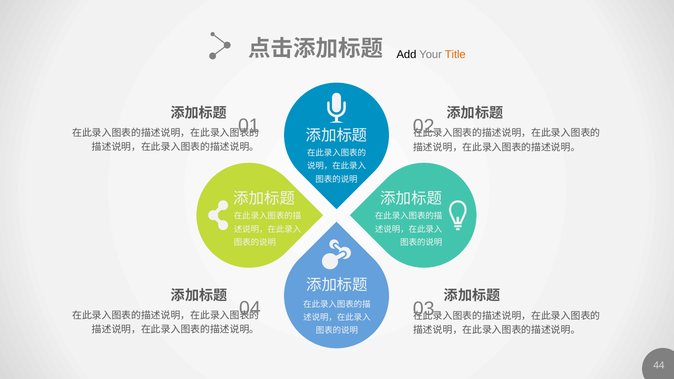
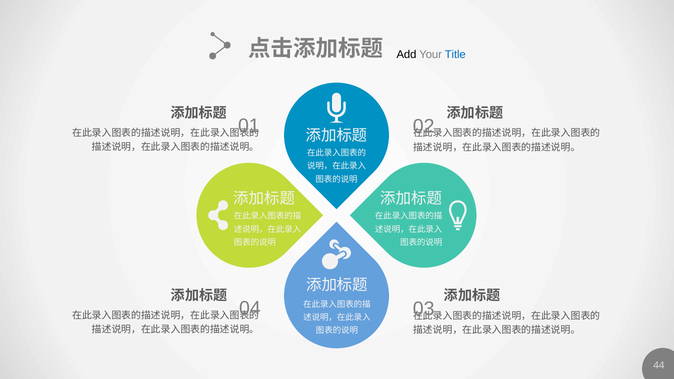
Title colour: orange -> blue (455, 55)
